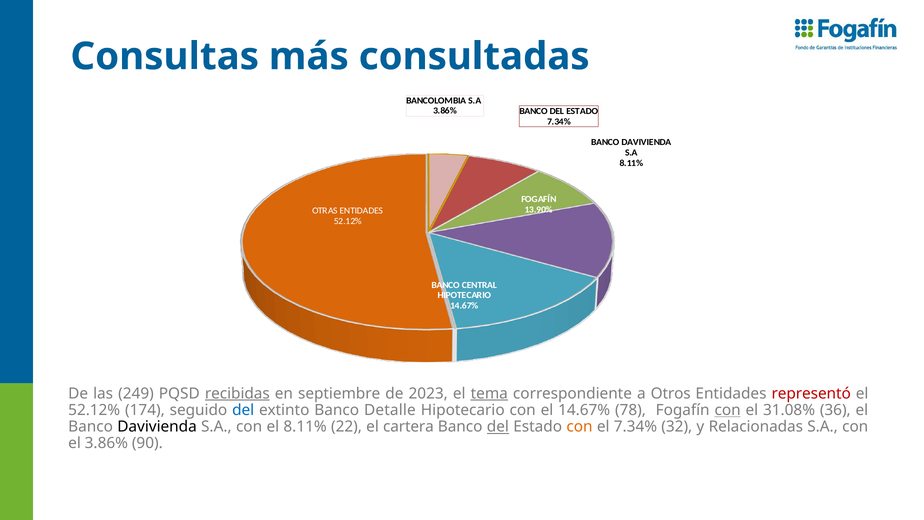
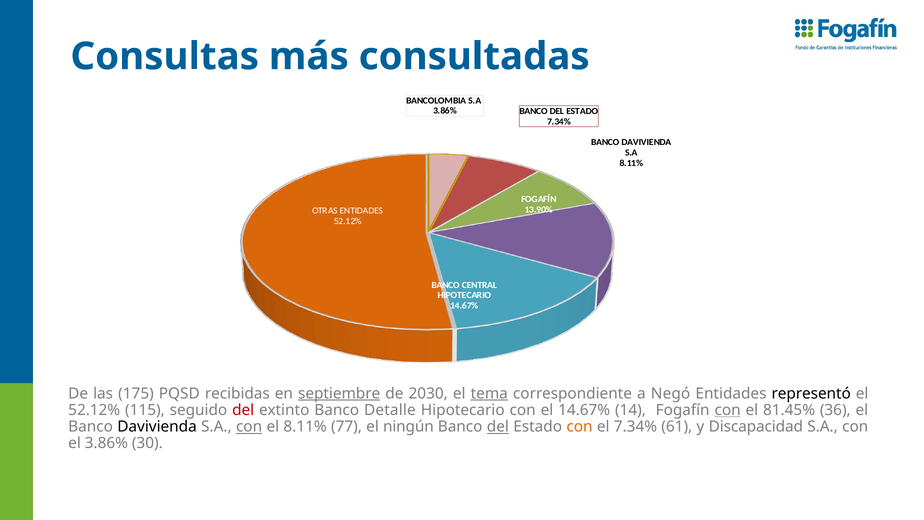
249: 249 -> 175 (136, 393)
recibidas underline: present -> none (237, 393)
septiembre underline: none -> present (339, 393)
2023: 2023 -> 2030 (428, 393)
Otros: Otros -> Negó (671, 393)
representó colour: red -> black (811, 393)
174: 174 -> 115 (145, 410)
del colour: blue -> red (243, 410)
78: 78 -> 14 (630, 410)
31.08%: 31.08% -> 81.45% (789, 410)
con underline: none -> present (249, 427)
22: 22 -> 77 (346, 427)
cartera: cartera -> ningún (408, 427)
32: 32 -> 61 (677, 427)
Relacionadas: Relacionadas -> Discapacidad (756, 427)
90: 90 -> 30 (147, 443)
